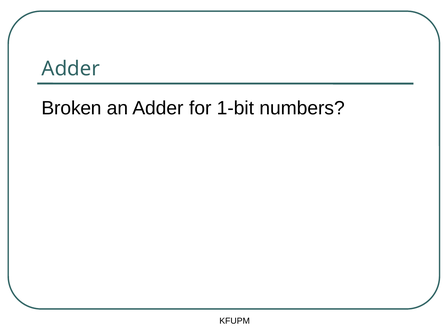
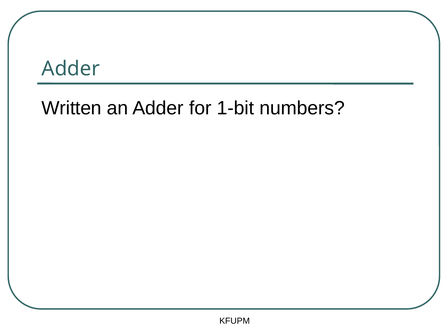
Broken: Broken -> Written (72, 108)
